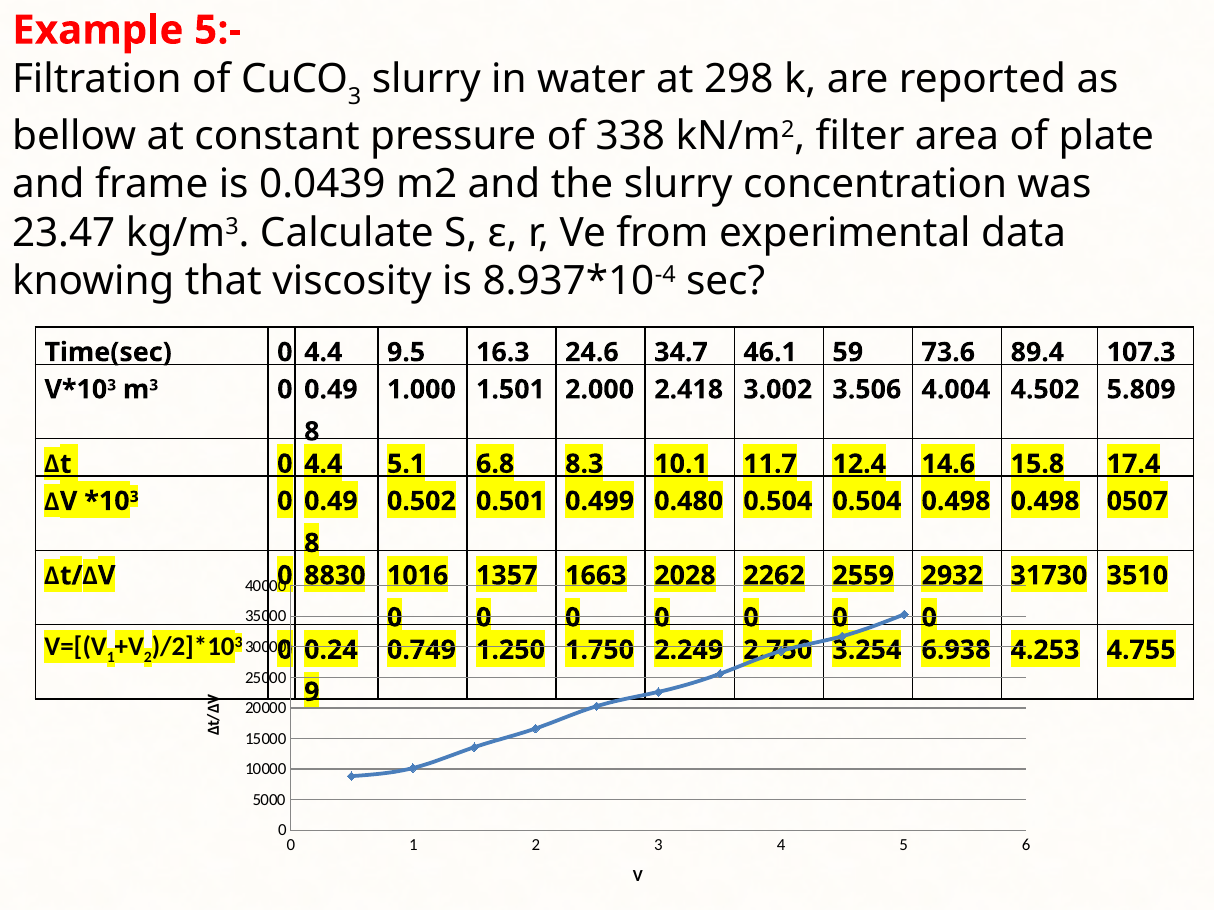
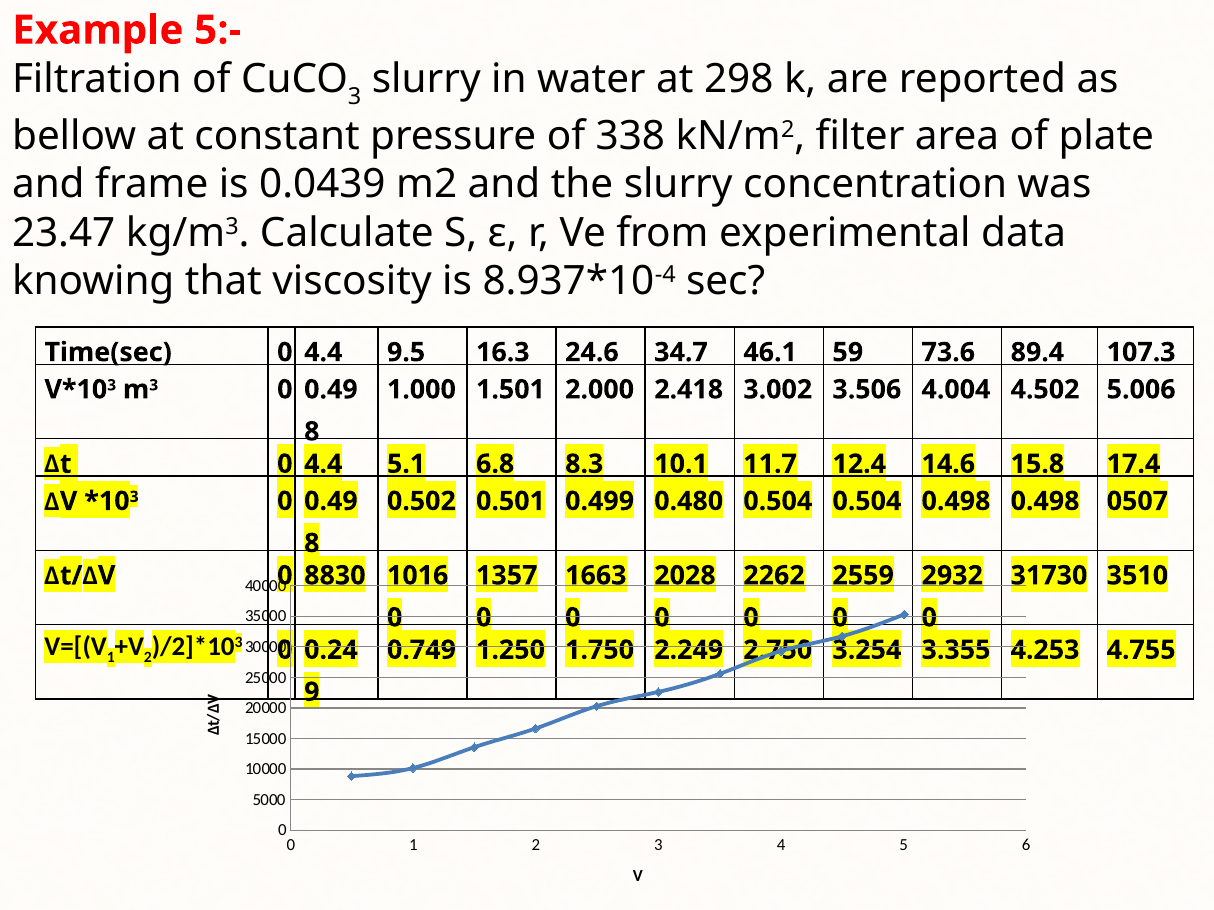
5.809: 5.809 -> 5.006 (1141, 390)
6.938: 6.938 -> 3.355 (956, 650)
